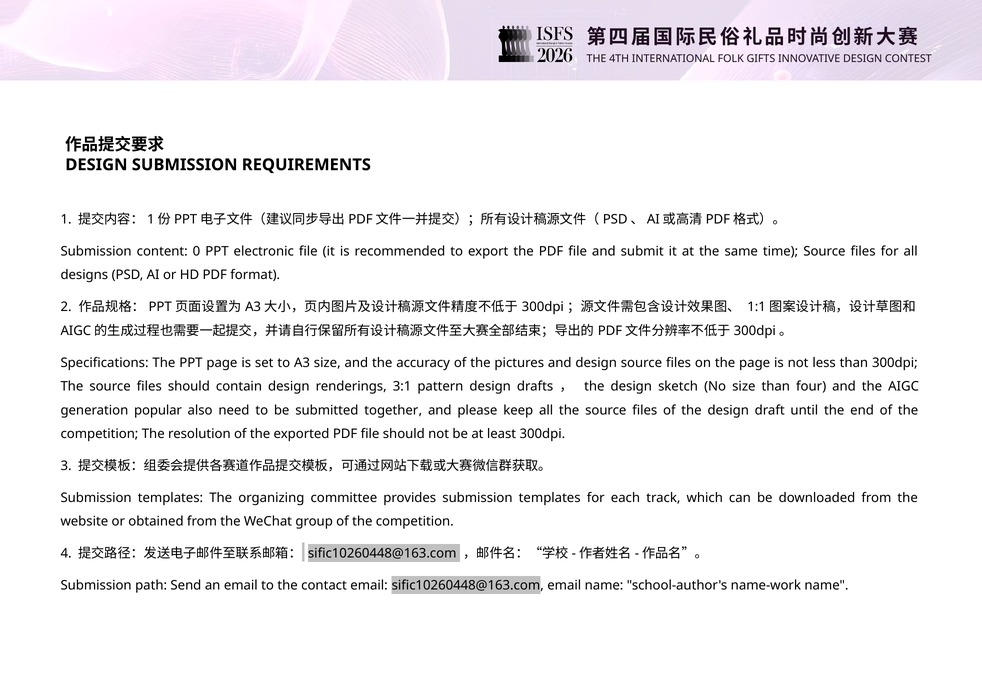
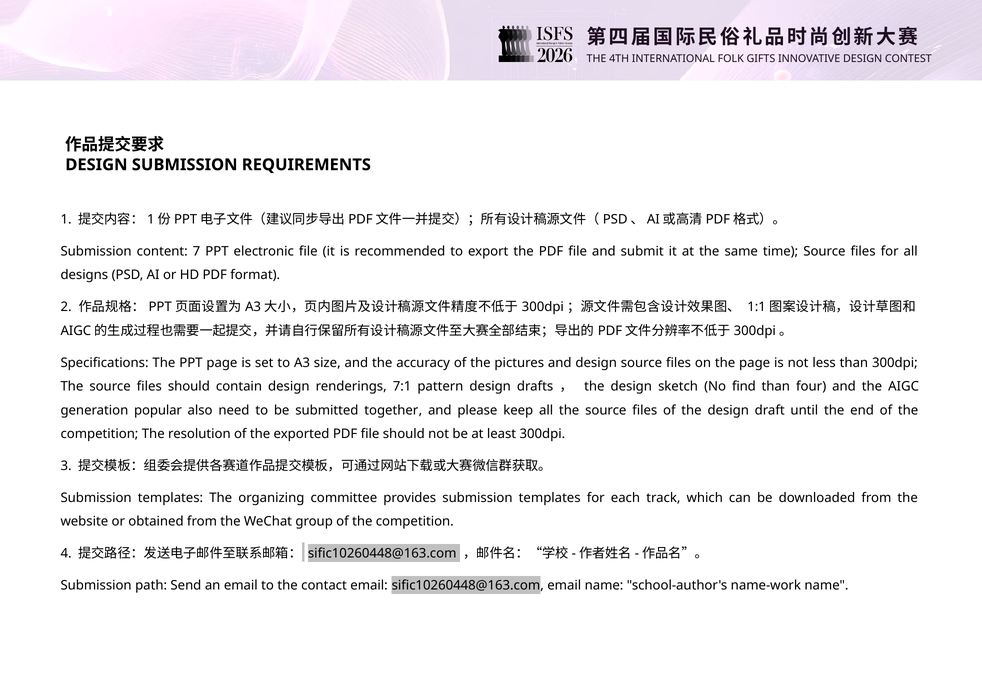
0: 0 -> 7 (196, 252)
3:1: 3:1 -> 7:1 (402, 387)
No size: size -> find (744, 387)
